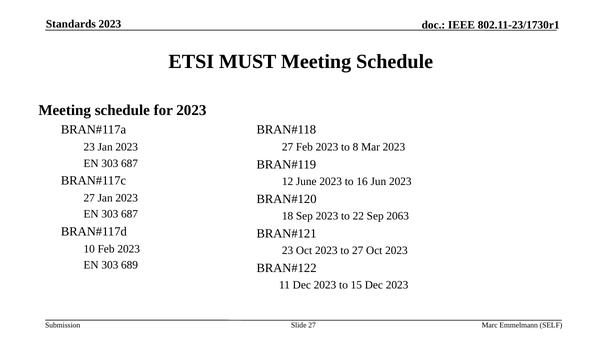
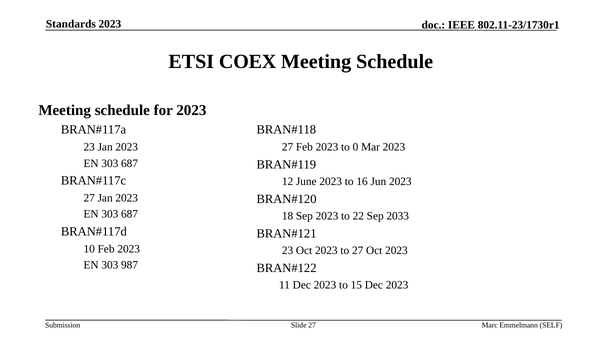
MUST: MUST -> COEX (248, 62)
8: 8 -> 0 (355, 147)
2063: 2063 -> 2033 (398, 216)
689: 689 -> 987 (130, 265)
